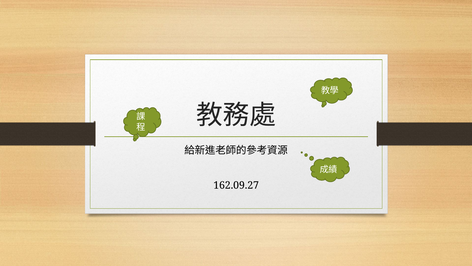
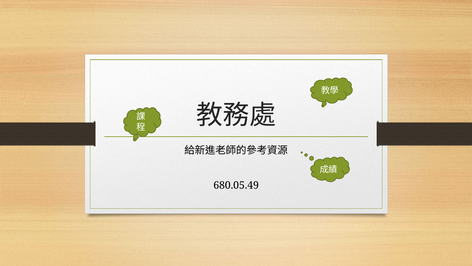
162.09.27: 162.09.27 -> 680.05.49 (236, 185)
